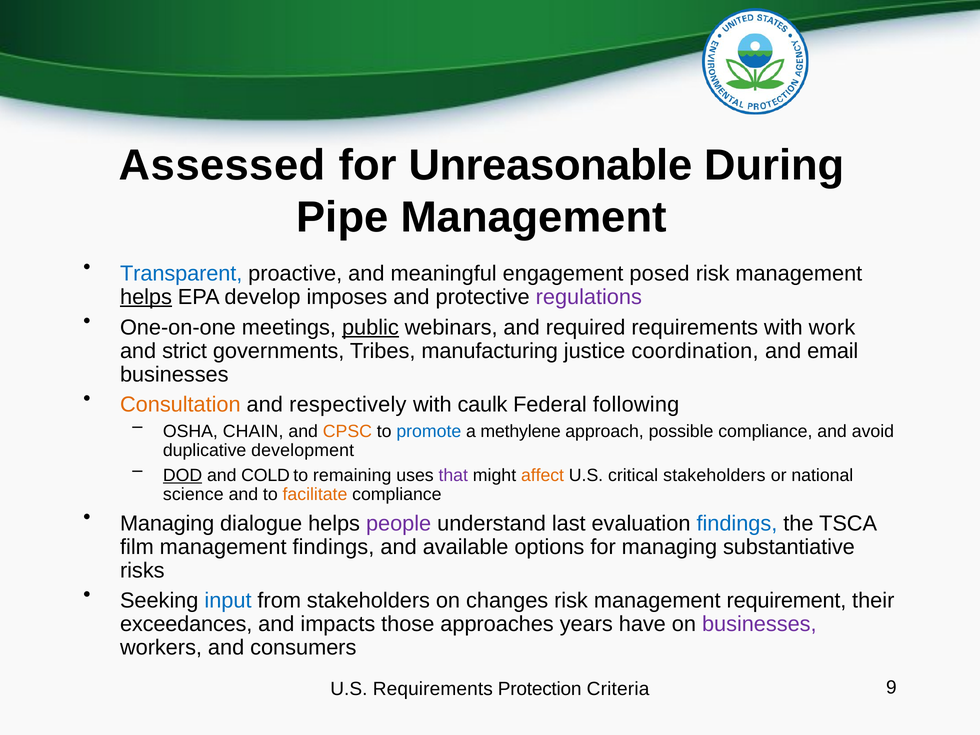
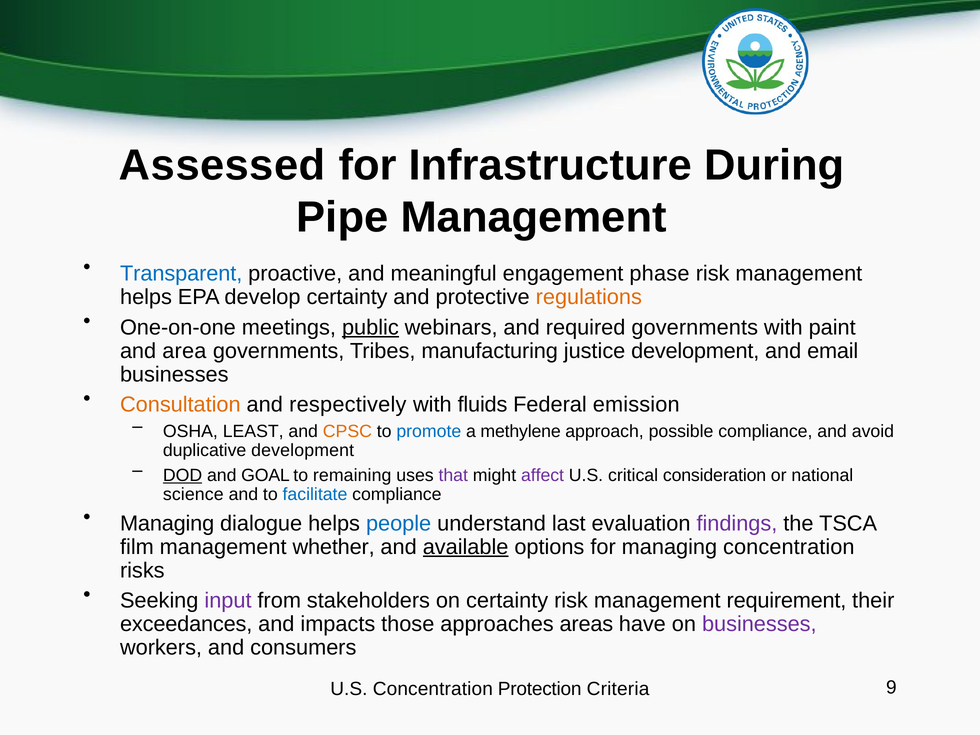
Unreasonable: Unreasonable -> Infrastructure (550, 165)
posed: posed -> phase (659, 273)
helps underline: present -> none (146, 297)
develop imposes: imposes -> certainty (347, 297)
regulations colour: purple -> orange (589, 297)
required requirements: requirements -> governments (695, 327)
work: work -> paint (832, 327)
strict: strict -> area (184, 351)
justice coordination: coordination -> development (695, 351)
caulk: caulk -> fluids (483, 405)
following: following -> emission (636, 405)
CHAIN: CHAIN -> LEAST (253, 431)
COLD: COLD -> GOAL (266, 475)
affect colour: orange -> purple (543, 475)
critical stakeholders: stakeholders -> consideration (715, 475)
facilitate colour: orange -> blue (315, 495)
people colour: purple -> blue (399, 523)
findings colour: blue -> purple (737, 523)
management findings: findings -> whether (334, 547)
available underline: none -> present (466, 547)
managing substantiative: substantiative -> concentration (789, 547)
input colour: blue -> purple (228, 601)
on changes: changes -> certainty (507, 601)
years: years -> areas (586, 624)
U.S Requirements: Requirements -> Concentration (433, 689)
